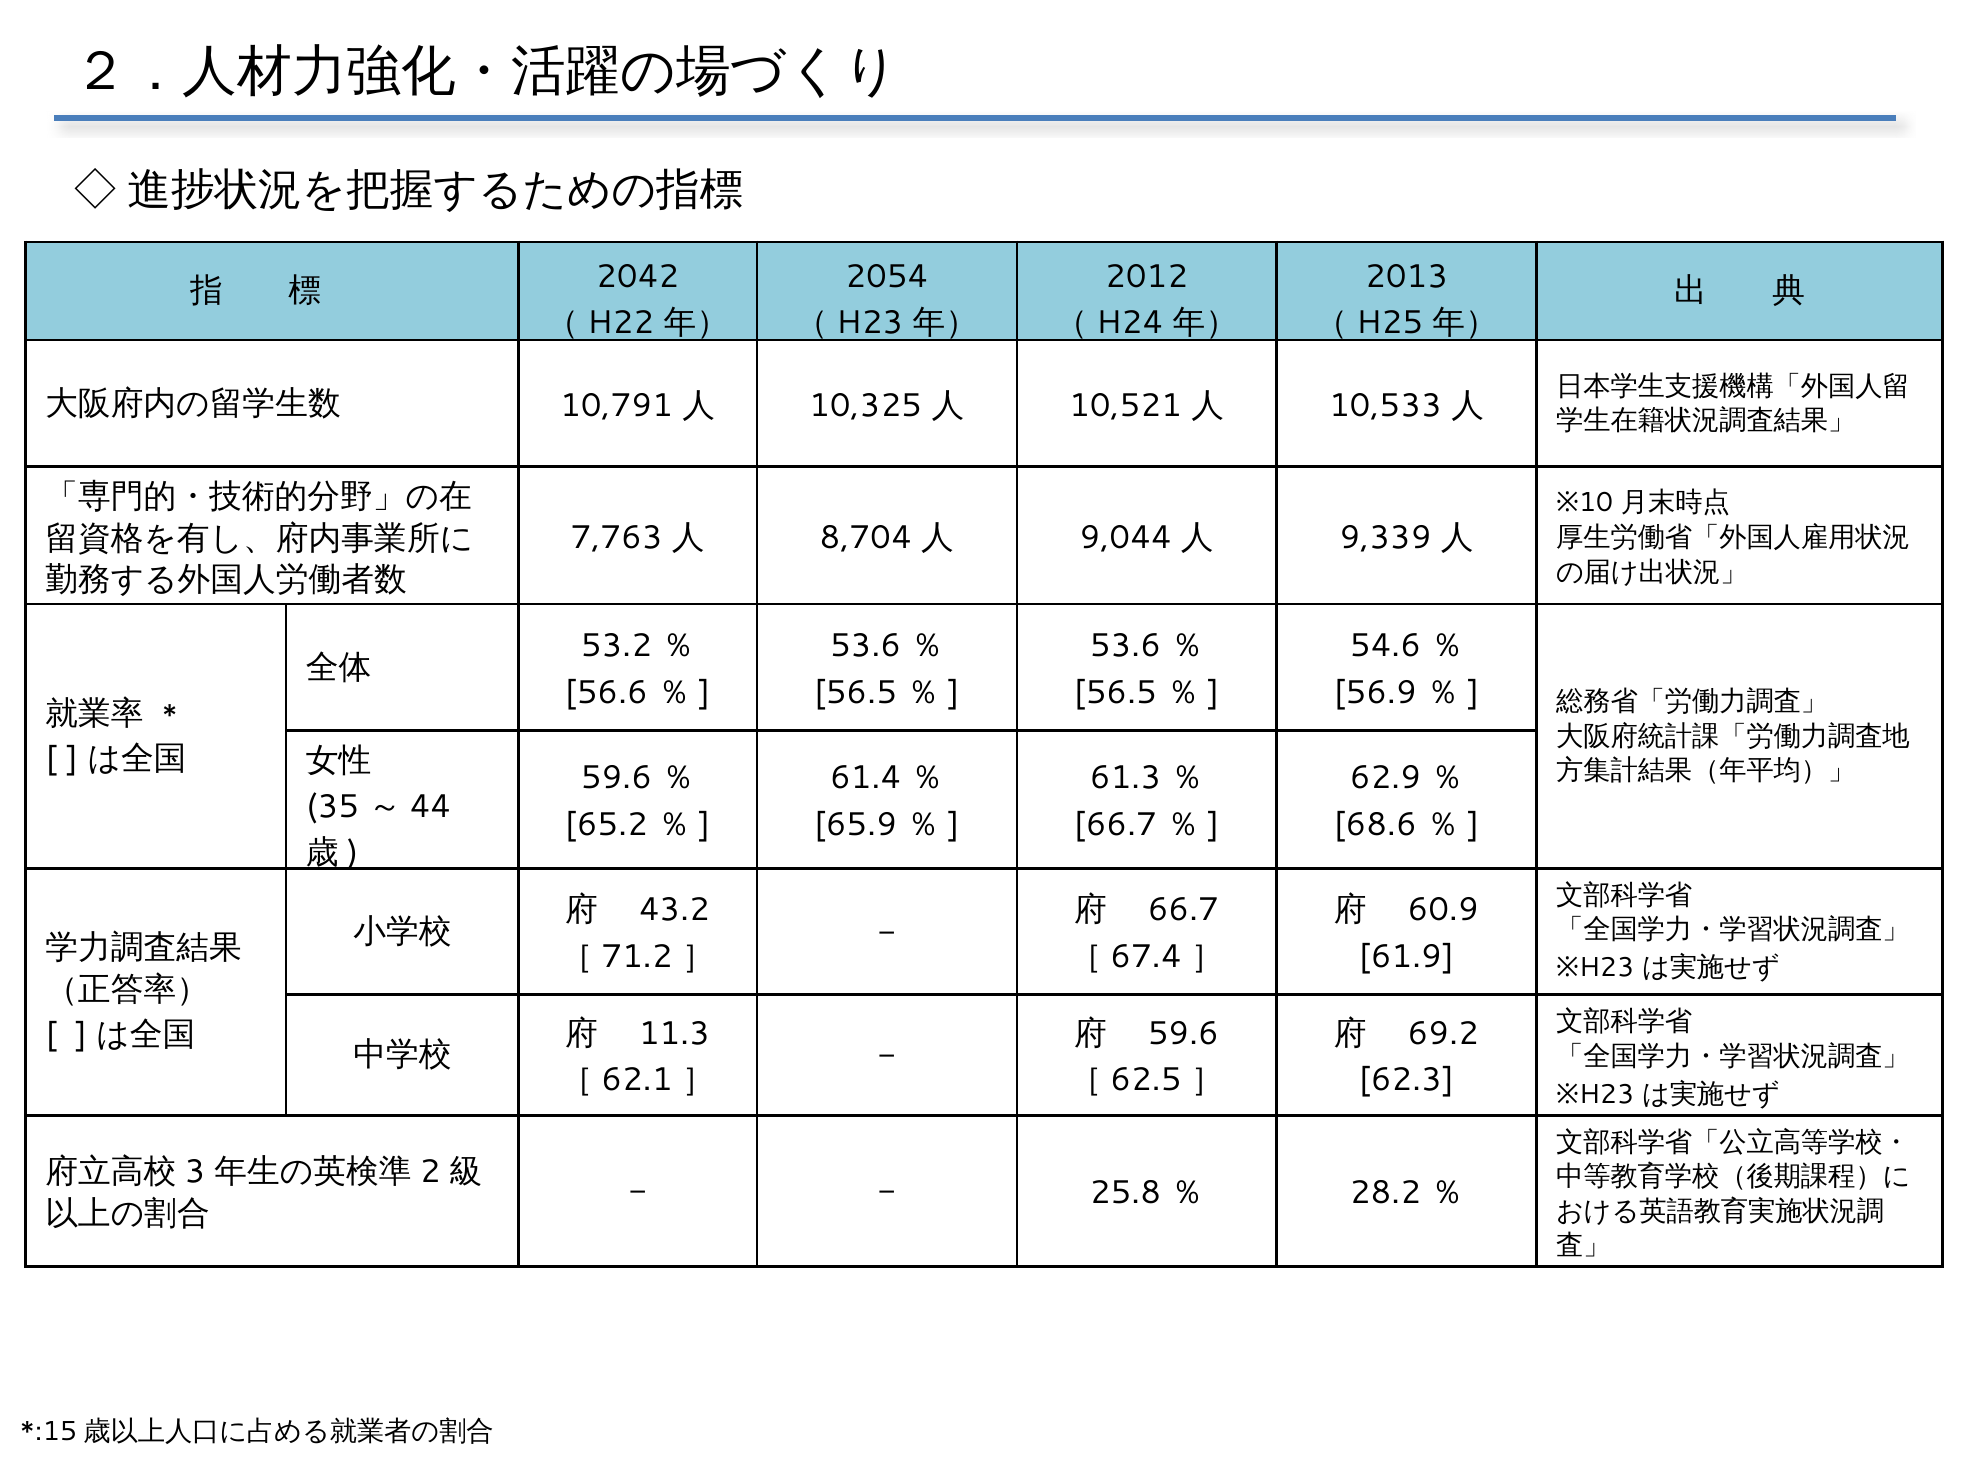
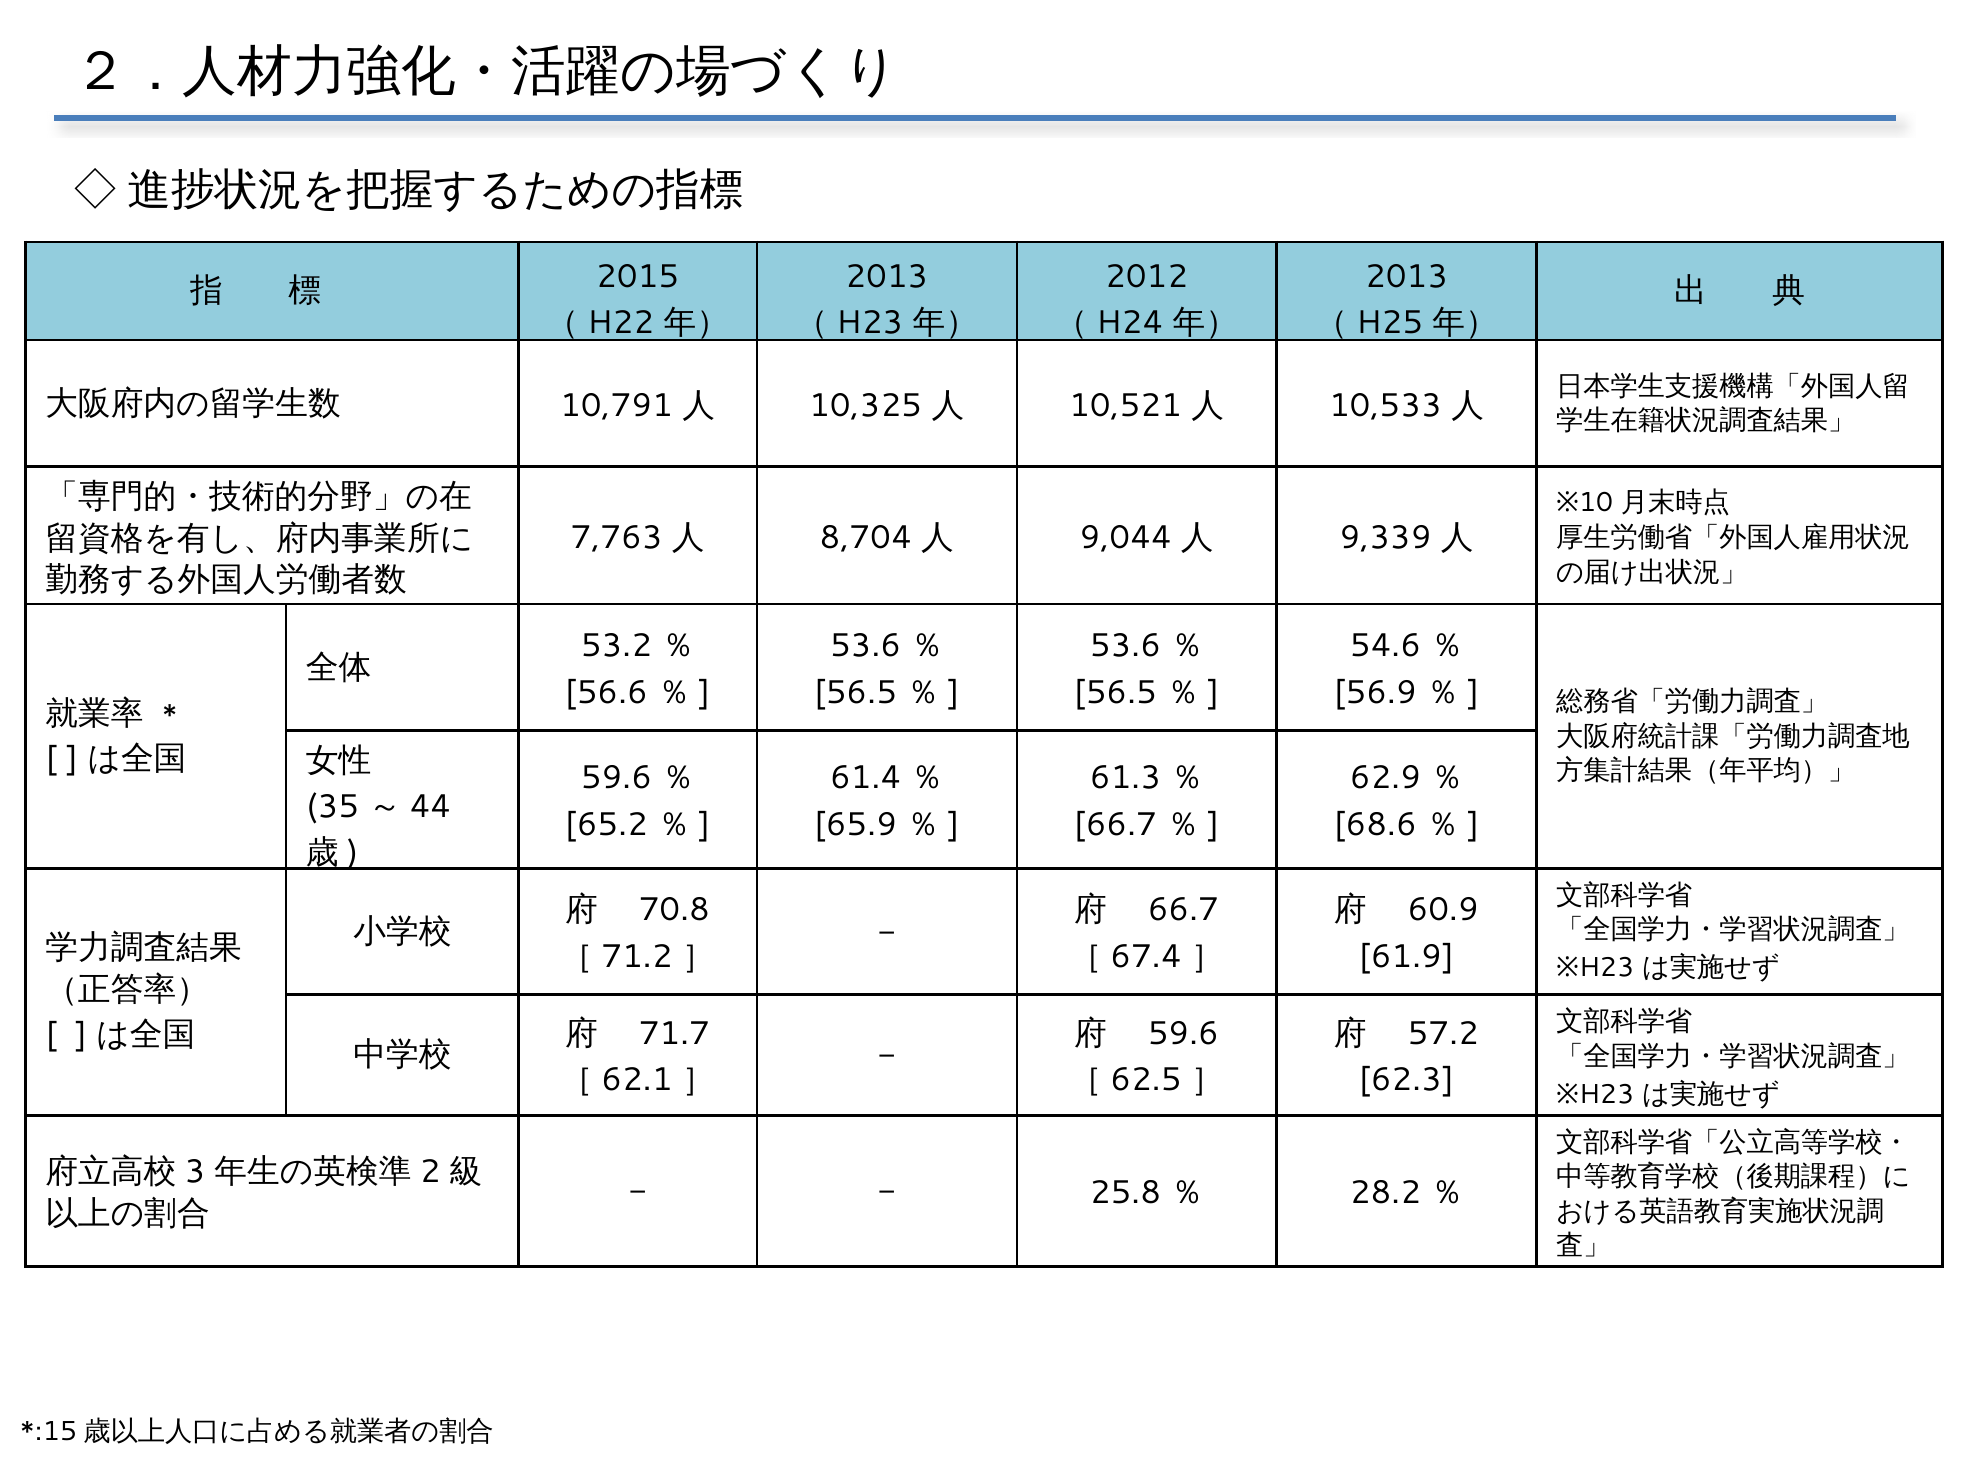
2054: 2054 -> 2013 (887, 276)
2042: 2042 -> 2015 (638, 276)
43.2: 43.2 -> 70.8 (674, 910)
11.3: 11.3 -> 71.7 (674, 1033)
69.2: 69.2 -> 57.2 (1443, 1033)
